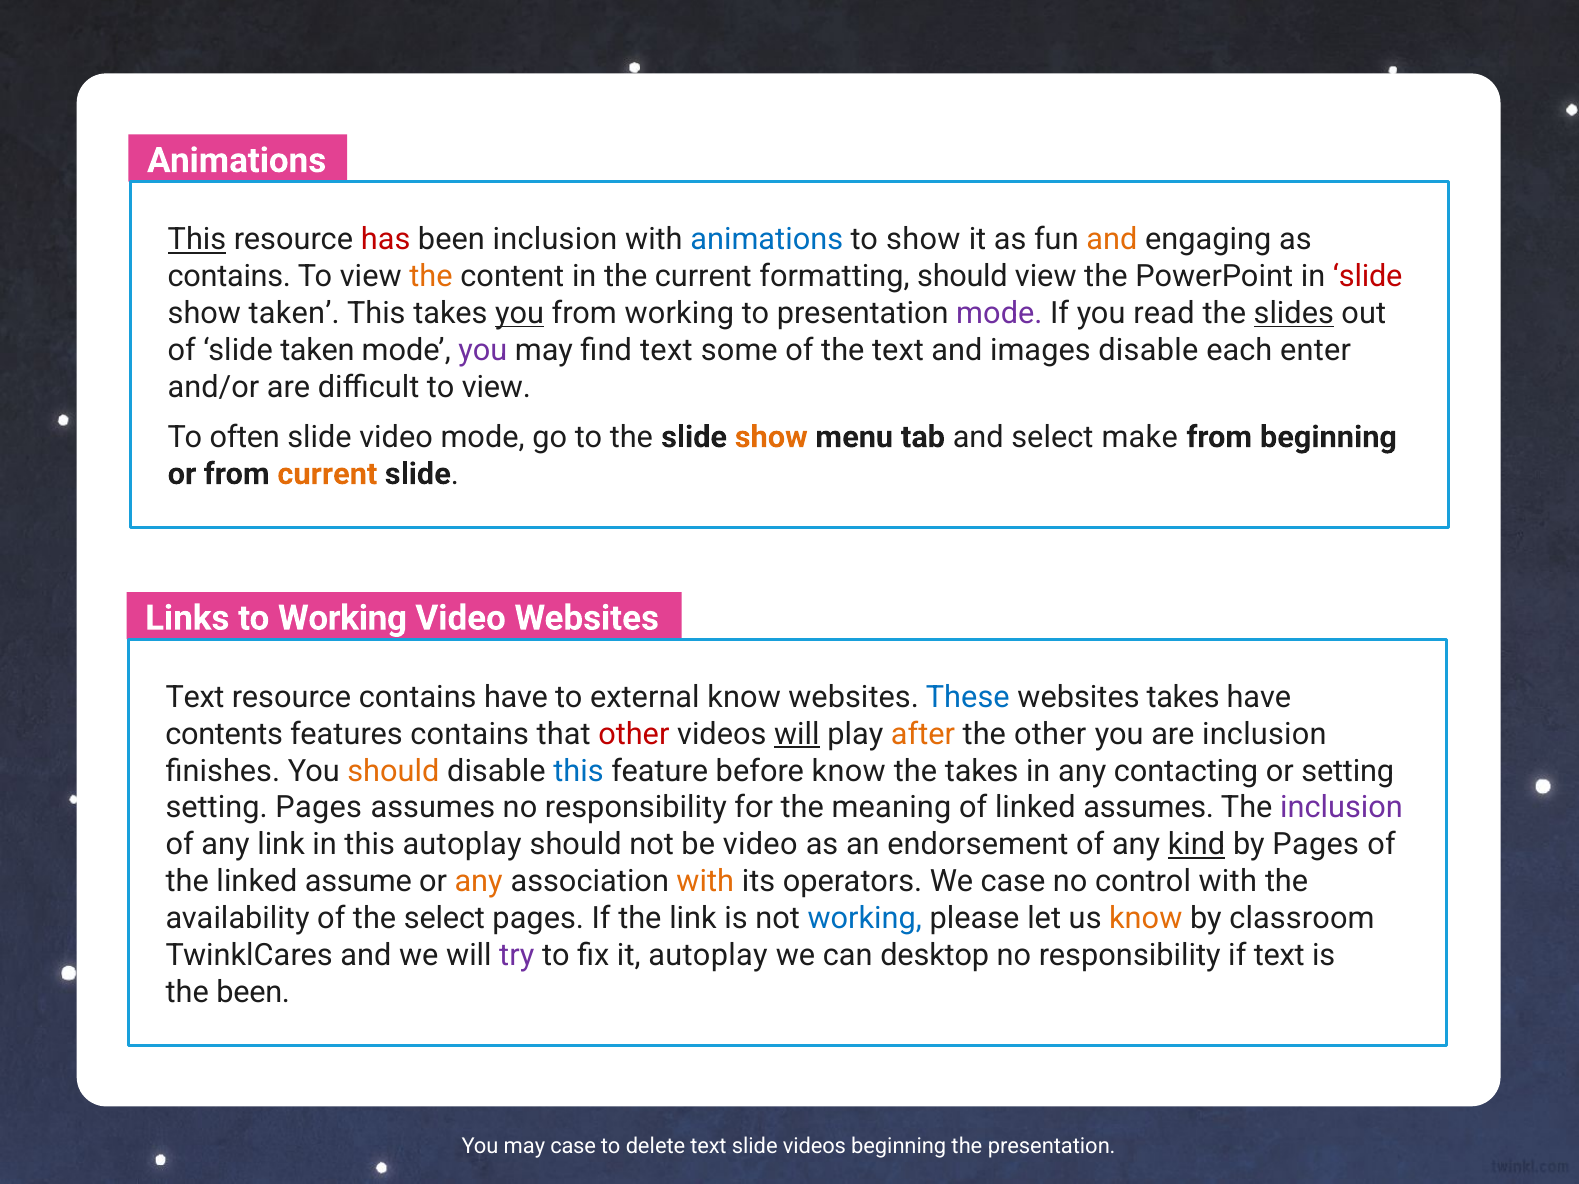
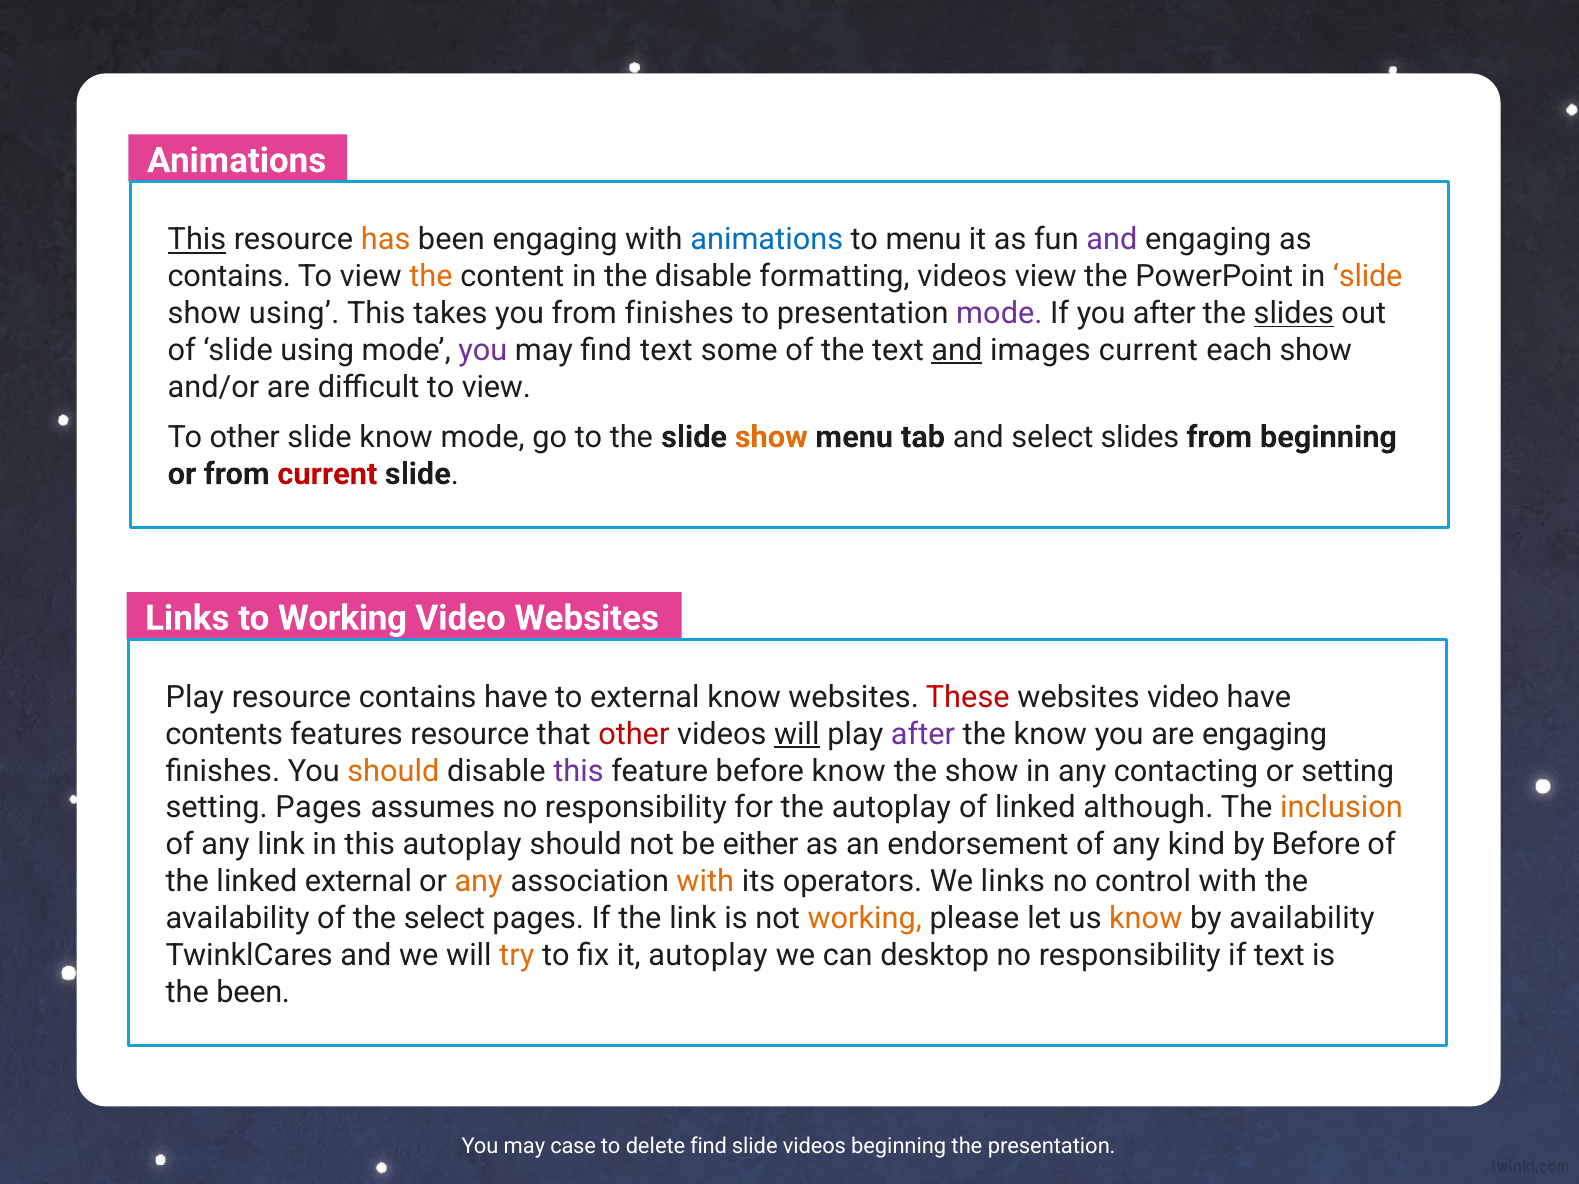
has colour: red -> orange (386, 240)
been inclusion: inclusion -> engaging (555, 240)
to show: show -> menu (924, 240)
and colour: orange -> purple (1112, 240)
the current: current -> disable (703, 277)
formatting should: should -> videos (962, 277)
slide colour: red -> orange (1368, 277)
show taken: taken -> using (294, 313)
you underline: present -> none (520, 313)
from working: working -> finishes (679, 313)
you read: read -> after (1164, 313)
slide taken: taken -> using (317, 350)
and underline: none -> present (957, 350)
images disable: disable -> current (1148, 350)
each enter: enter -> show (1316, 350)
To often: often -> other (245, 437)
slide video: video -> know (396, 437)
select make: make -> slides (1140, 437)
current colour: orange -> red (327, 474)
Text: Text -> Play (195, 697)
These colour: blue -> red (968, 697)
websites takes: takes -> video (1183, 697)
features contains: contains -> resource (470, 734)
after colour: orange -> purple (923, 734)
the other: other -> know (1050, 734)
are inclusion: inclusion -> engaging (1265, 734)
this colour: blue -> purple (579, 771)
the takes: takes -> show (982, 771)
the meaning: meaning -> autoplay (891, 808)
linked assumes: assumes -> although (1148, 808)
inclusion colour: purple -> orange (1342, 808)
be video: video -> either (761, 845)
kind underline: present -> none (1197, 845)
by Pages: Pages -> Before (1316, 845)
linked assume: assume -> external (358, 882)
We case: case -> links (1013, 882)
working colour: blue -> orange (865, 918)
by classroom: classroom -> availability (1302, 918)
try colour: purple -> orange (517, 955)
delete text: text -> find (709, 1147)
